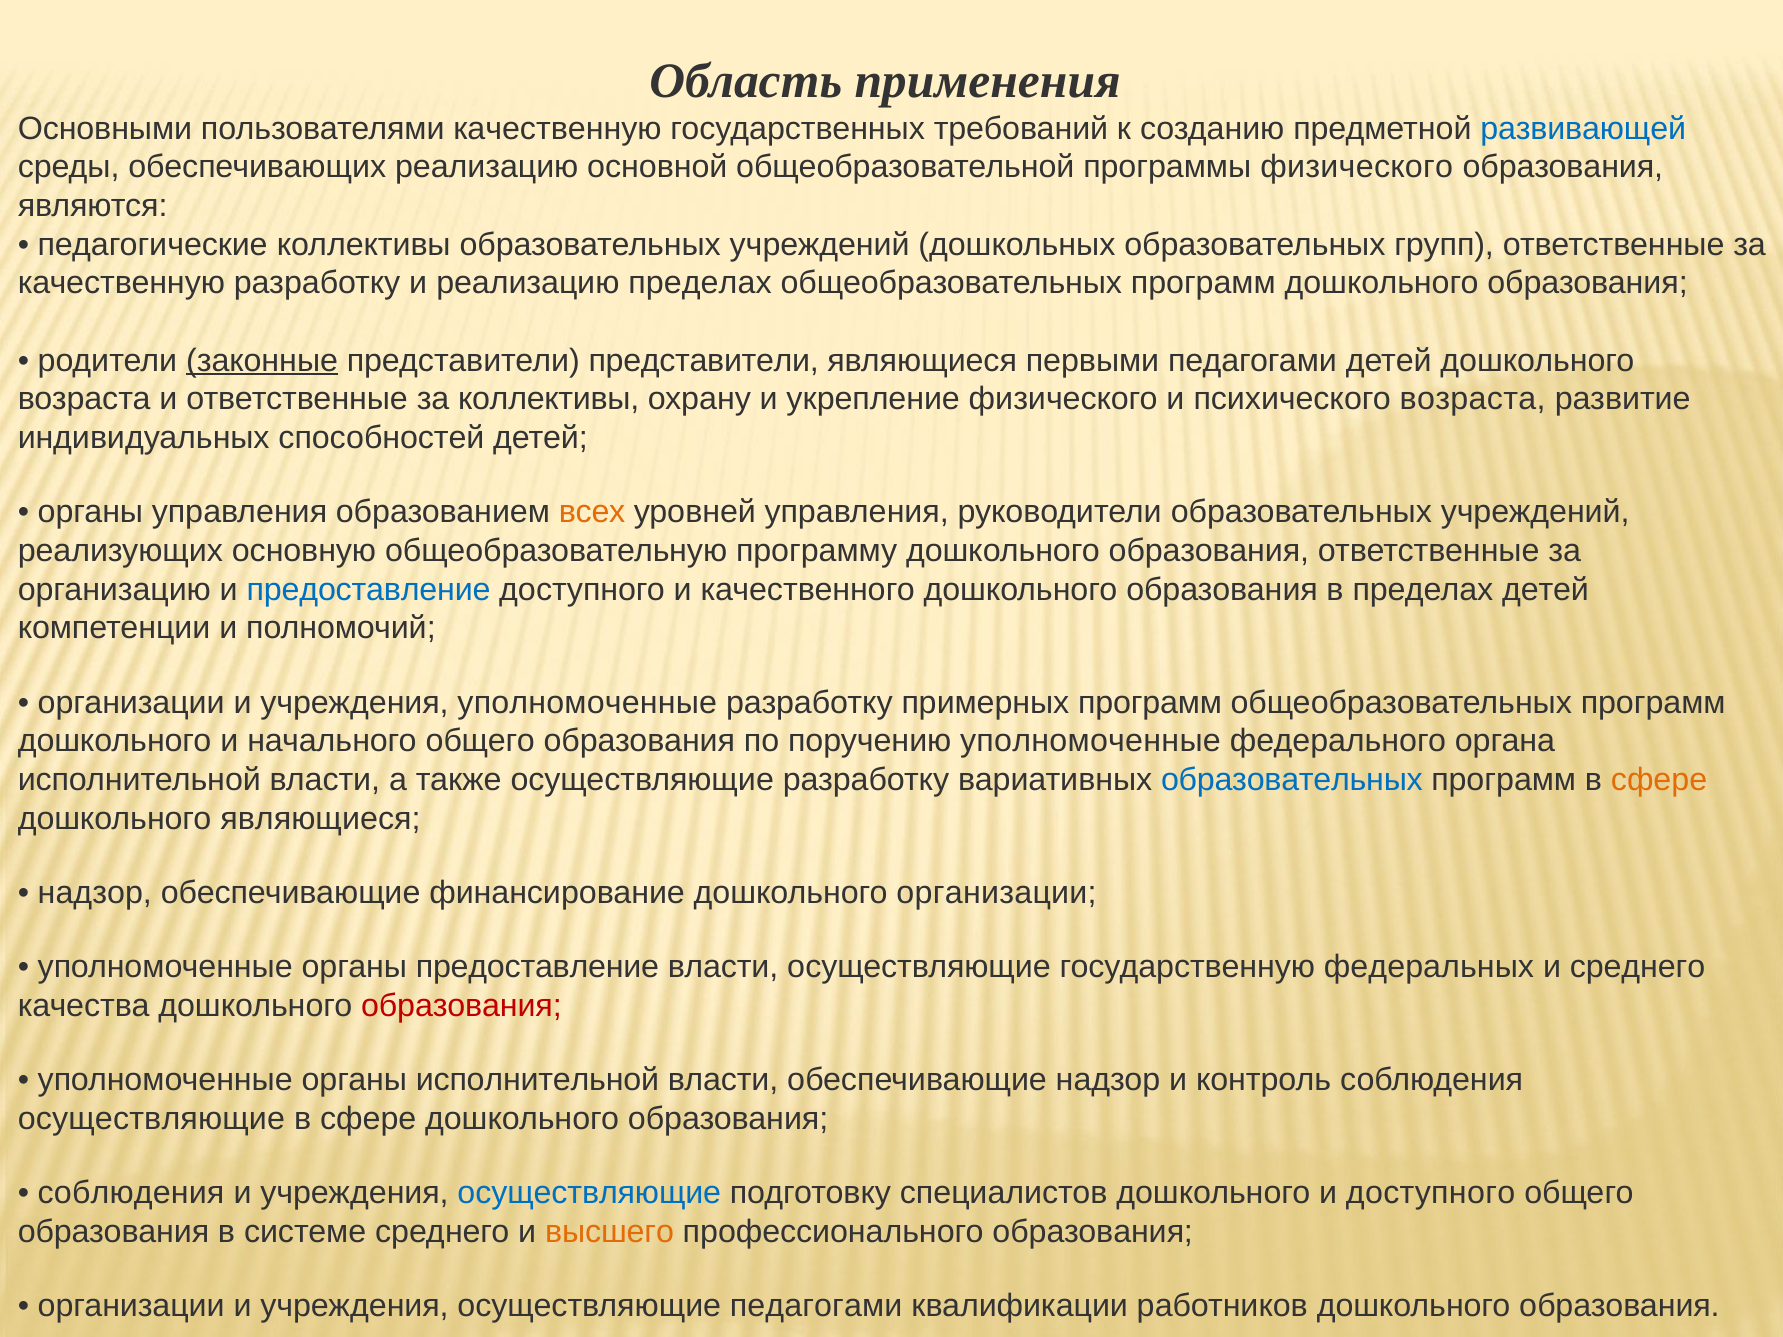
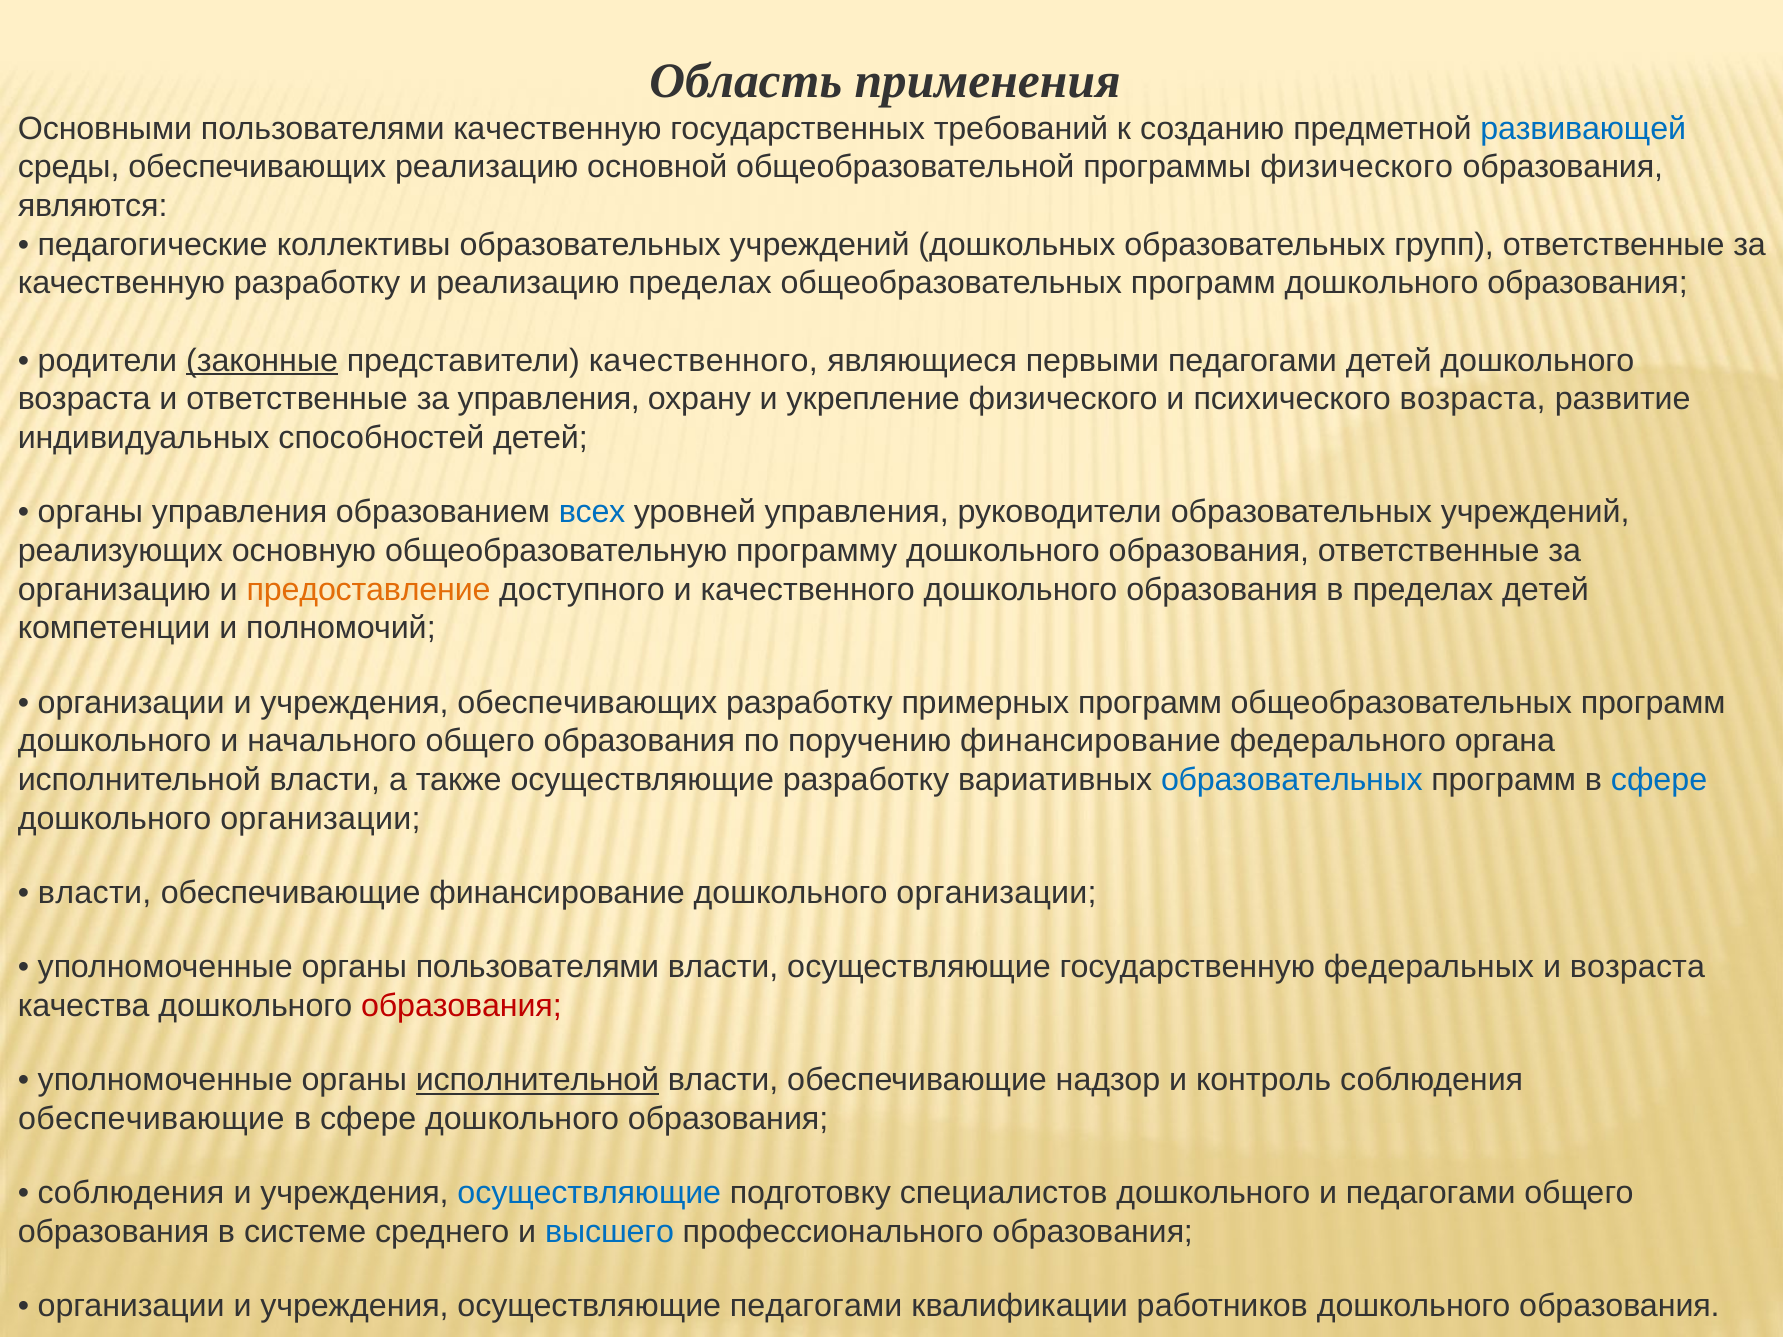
представители представители: представители -> качественного (703, 361)
за коллективы: коллективы -> управления (549, 399)
всех colour: orange -> blue (592, 512)
предоставление colour: blue -> orange (369, 590)
учреждения уполномоченные: уполномоченные -> обеспечивающих (587, 703)
поручению уполномоченные: уполномоченные -> финансирование (1090, 741)
сфере colour: orange -> blue (1659, 780)
являющиеся: являющиеся -> организации (320, 819)
надзор: надзор -> власти (95, 893)
органы предоставление: предоставление -> пользователями (537, 967)
и среднего: среднего -> возраста (1637, 967)
исполнительной underline: none -> present (537, 1080)
осуществляющие: осуществляющие -> обеспечивающие (151, 1119)
и доступного: доступного -> педагогами (1431, 1193)
высшего colour: orange -> blue (610, 1232)
